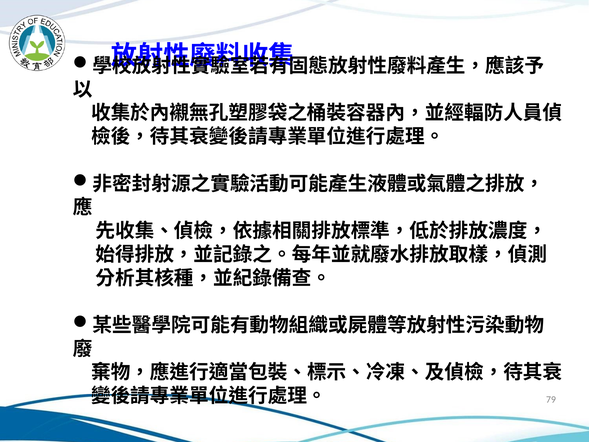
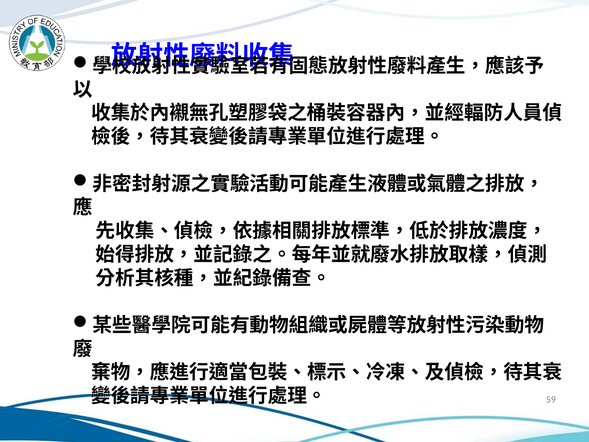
79: 79 -> 59 (551, 400)
